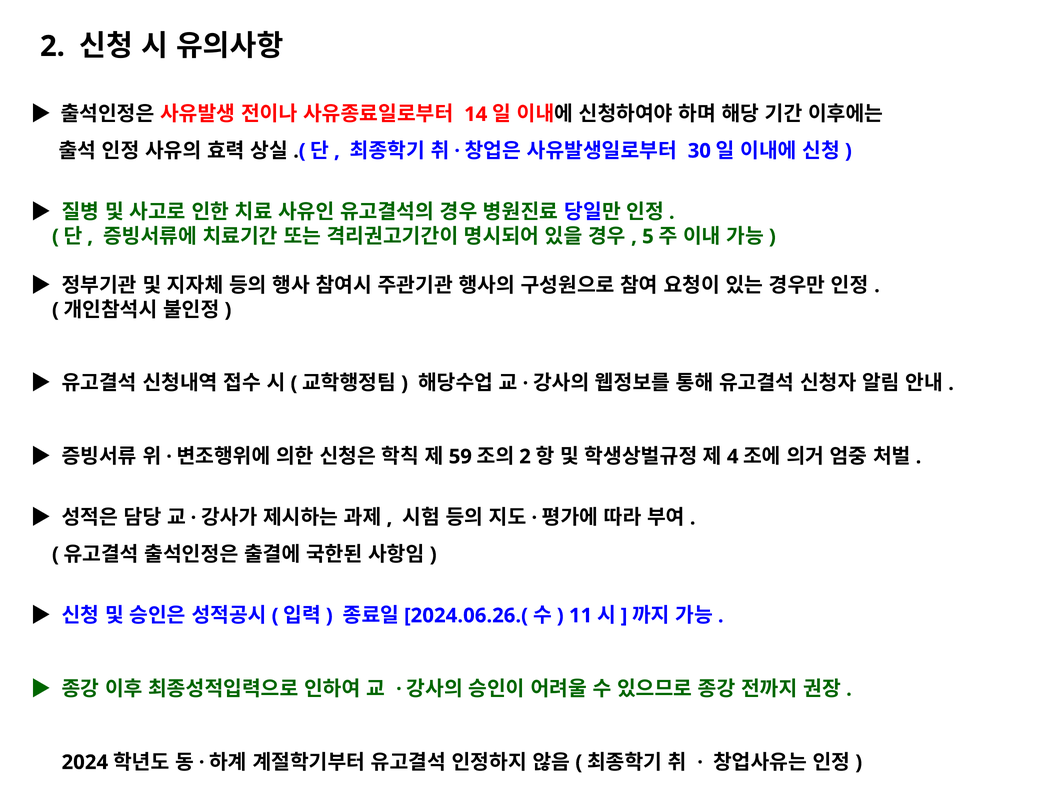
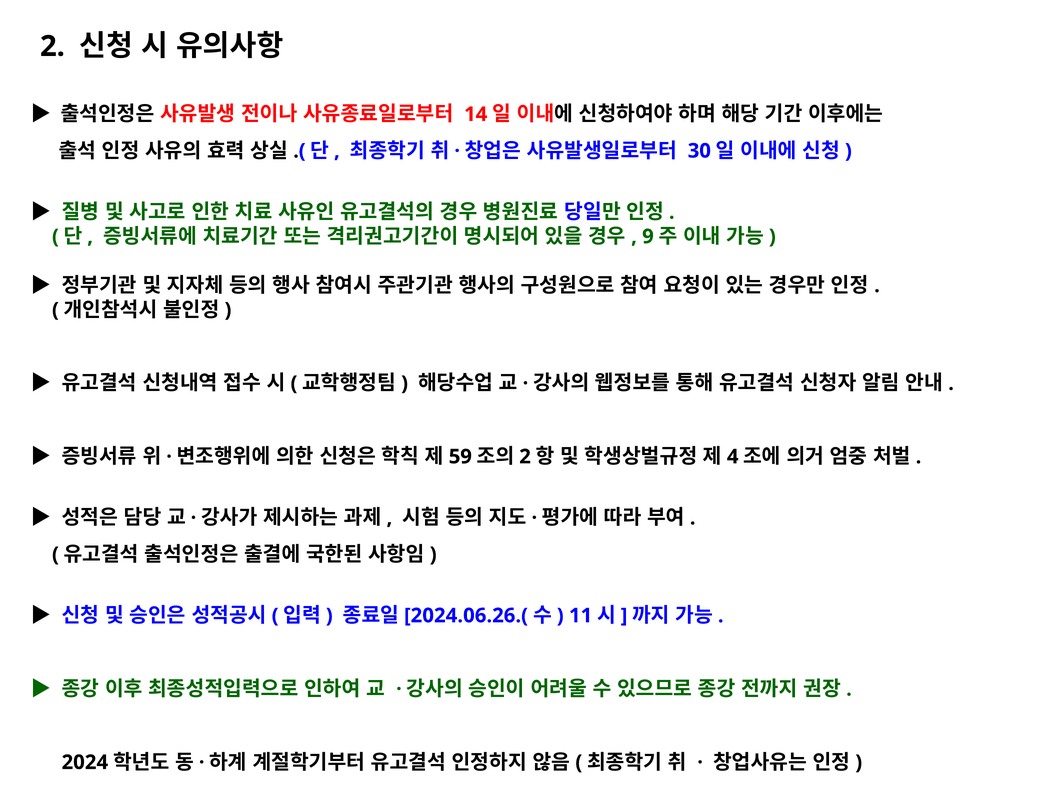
5: 5 -> 9 (648, 237)
